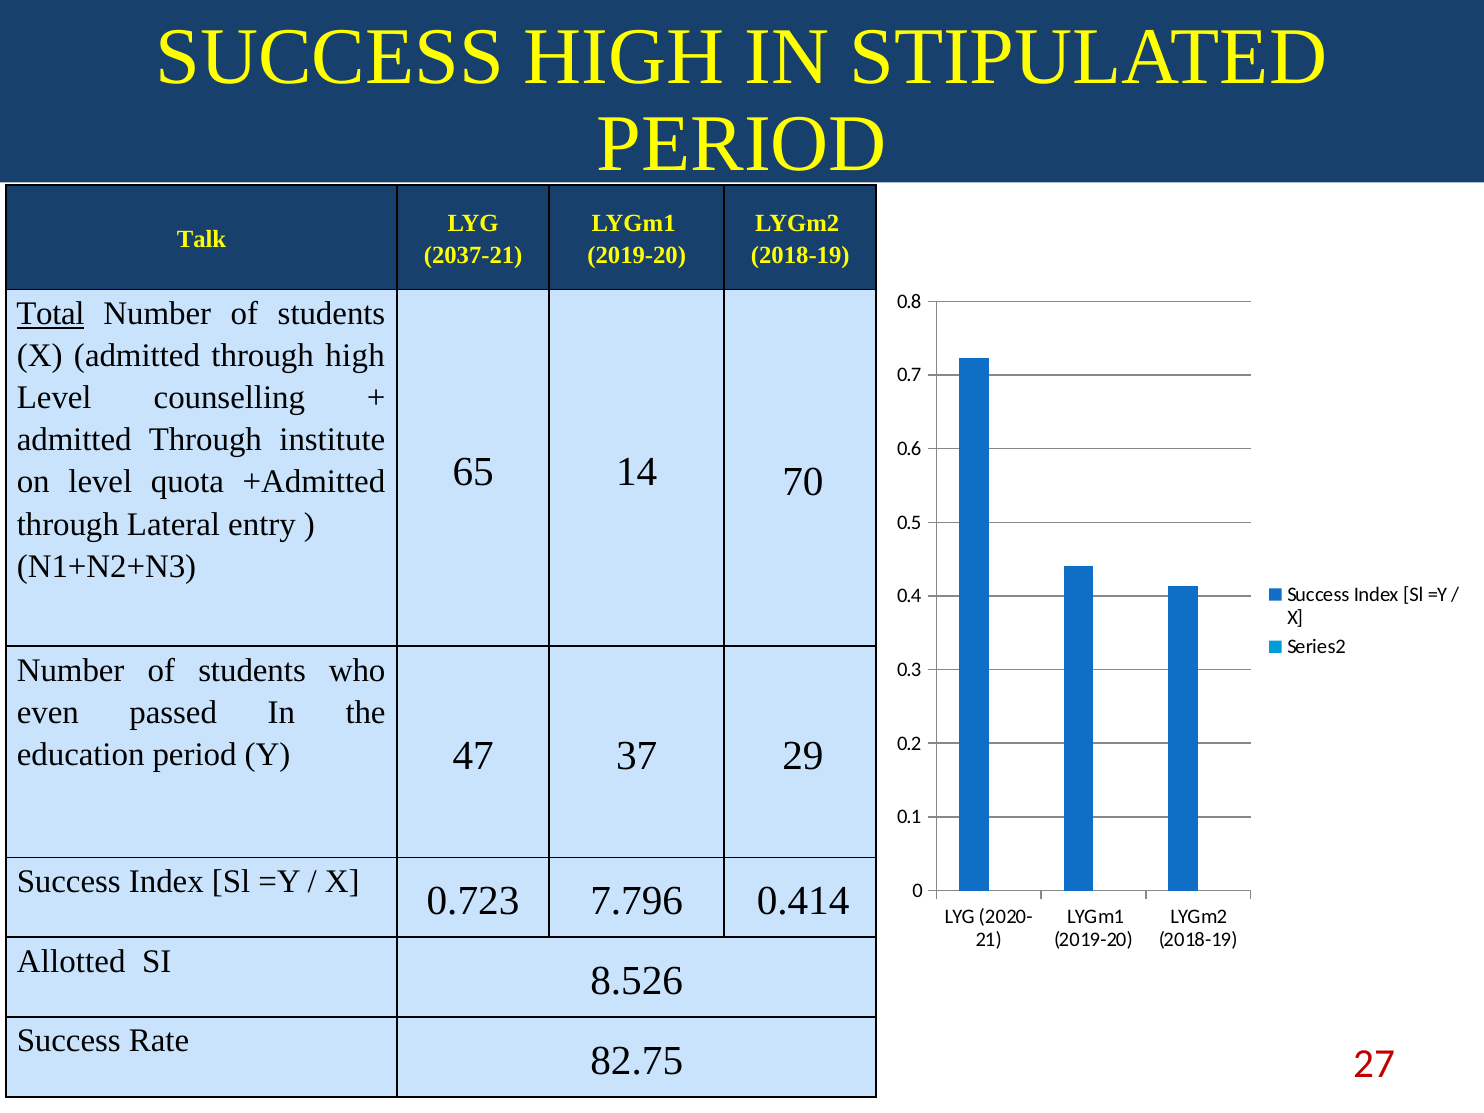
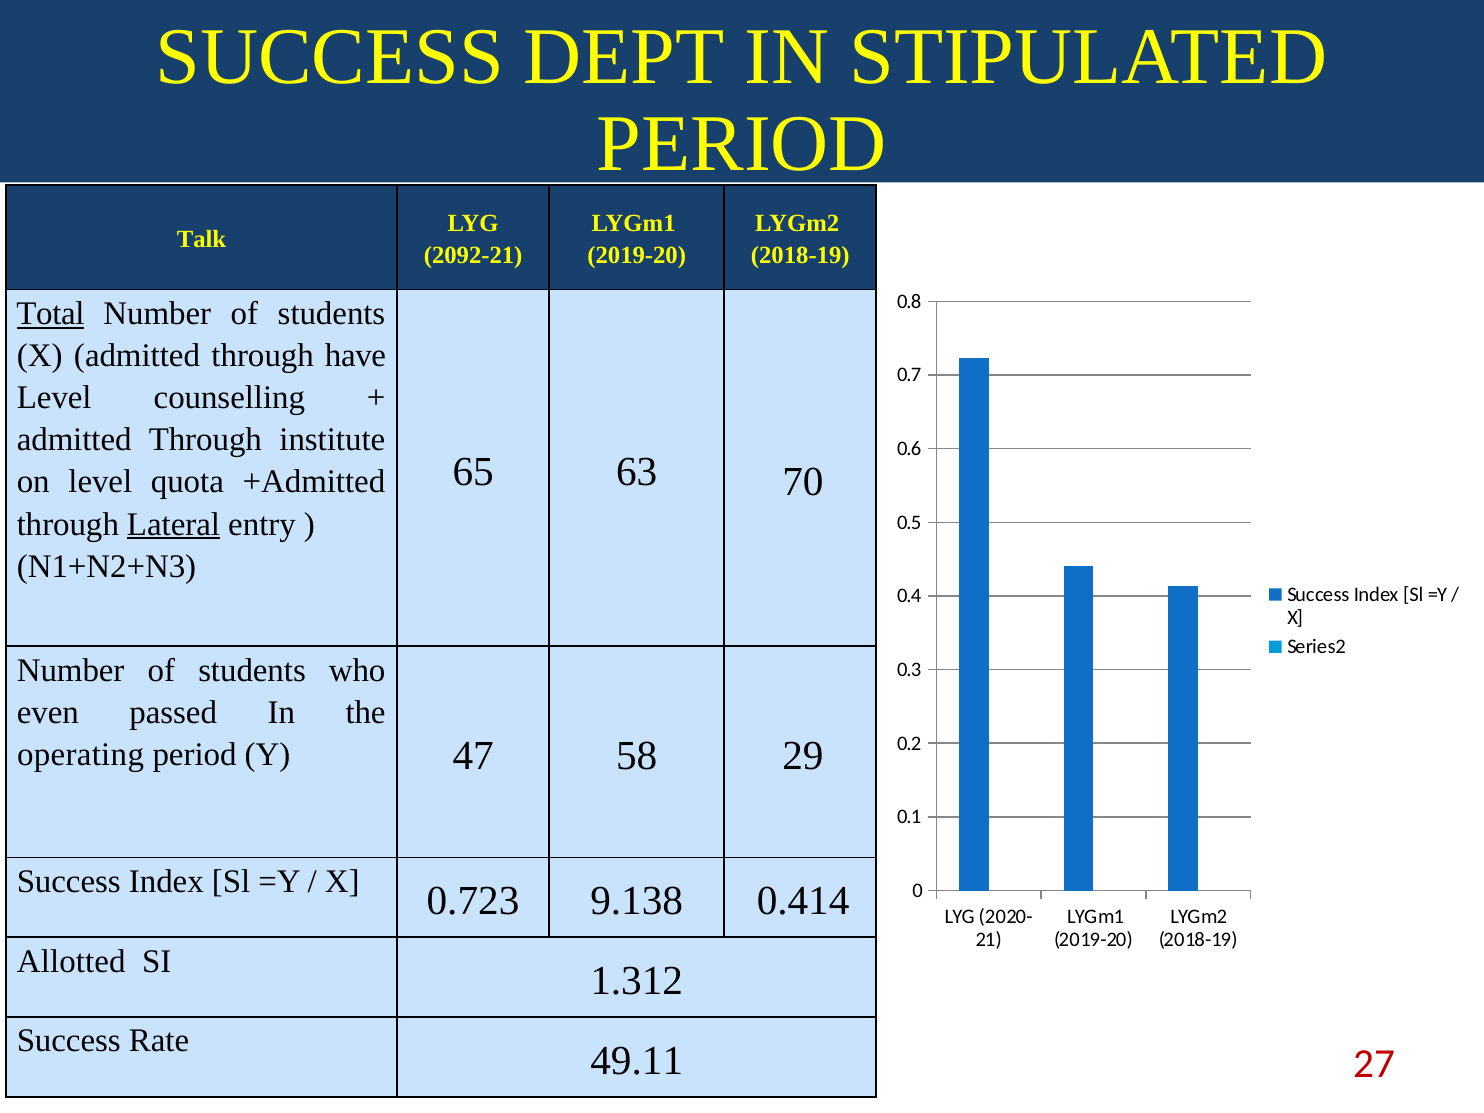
SUCCESS HIGH: HIGH -> DEPT (624, 57)
2037-21: 2037-21 -> 2092-21 (473, 255)
through high: high -> have (355, 356)
14: 14 -> 63 (637, 472)
Lateral underline: none -> present (174, 524)
education: education -> operating (80, 754)
37: 37 -> 58 (637, 756)
7.796: 7.796 -> 9.138 (637, 901)
8.526: 8.526 -> 1.312 (637, 981)
82.75: 82.75 -> 49.11 (637, 1061)
